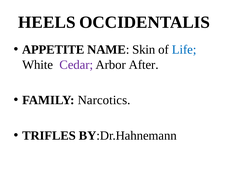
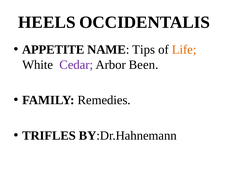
Skin: Skin -> Tips (144, 50)
Life colour: blue -> orange (184, 50)
After: After -> Been (144, 65)
Narcotics: Narcotics -> Remedies (104, 100)
